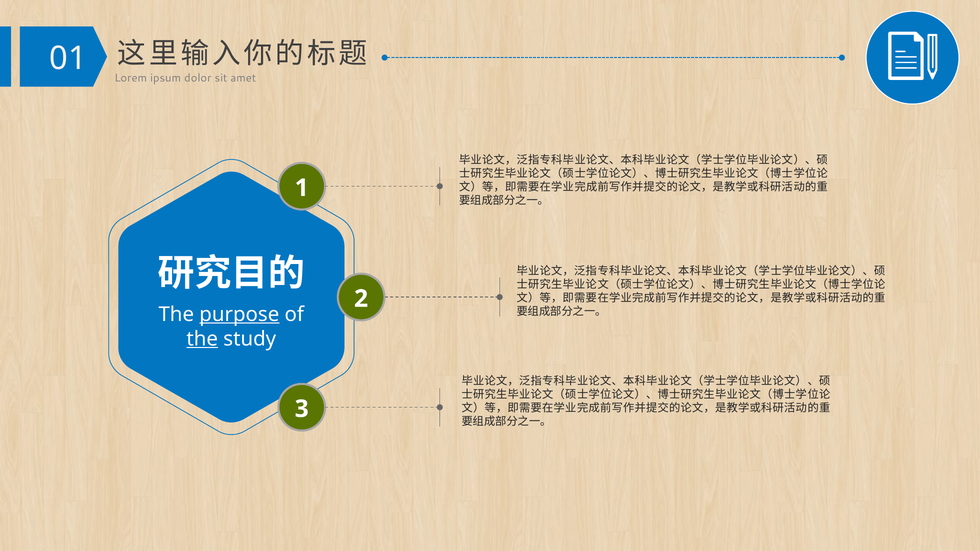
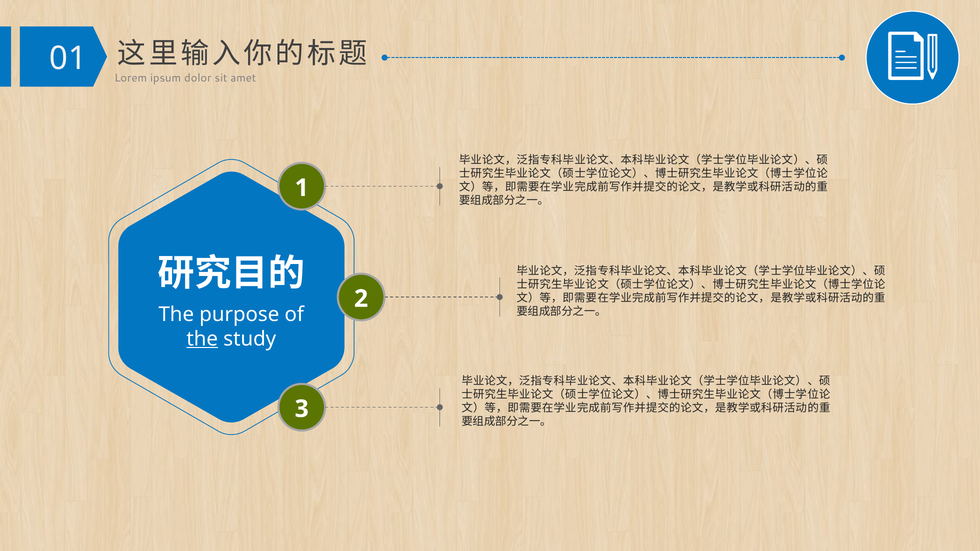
purpose underline: present -> none (239, 314)
